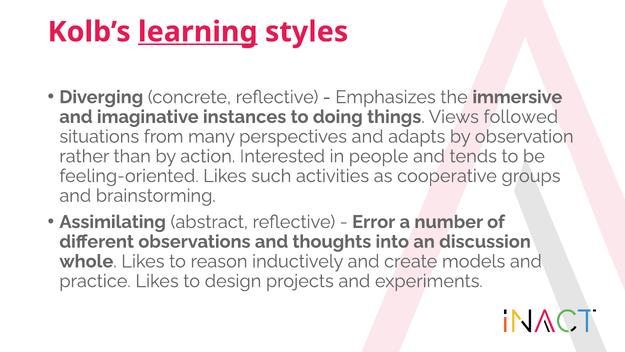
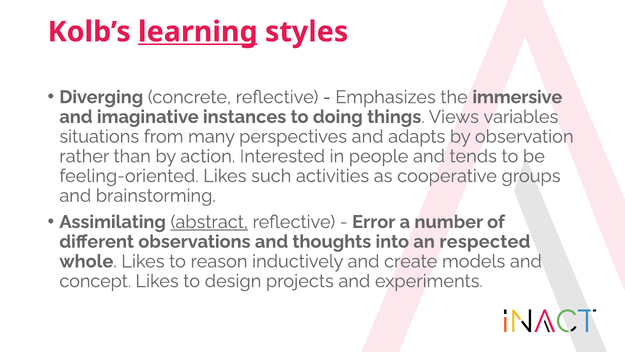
followed: followed -> variables (521, 117)
abstract underline: none -> present (209, 222)
discussion: discussion -> respected (485, 241)
practice: practice -> concept (95, 281)
